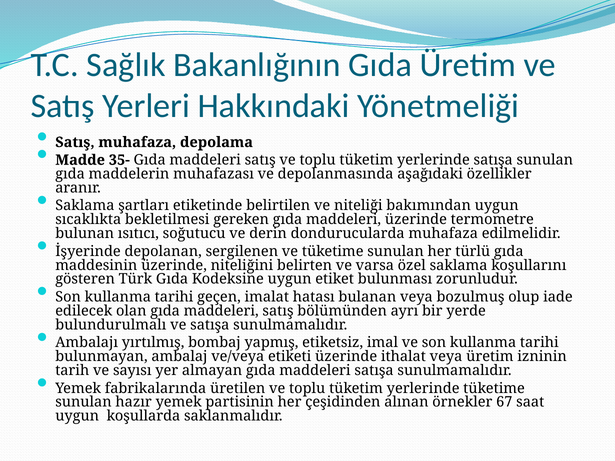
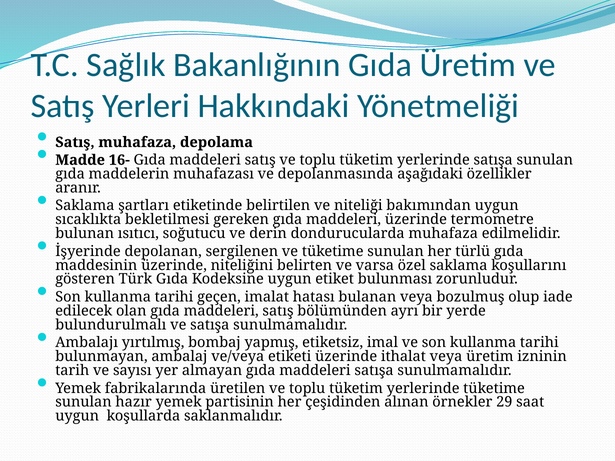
35-: 35- -> 16- (119, 160)
67: 67 -> 29 (504, 402)
